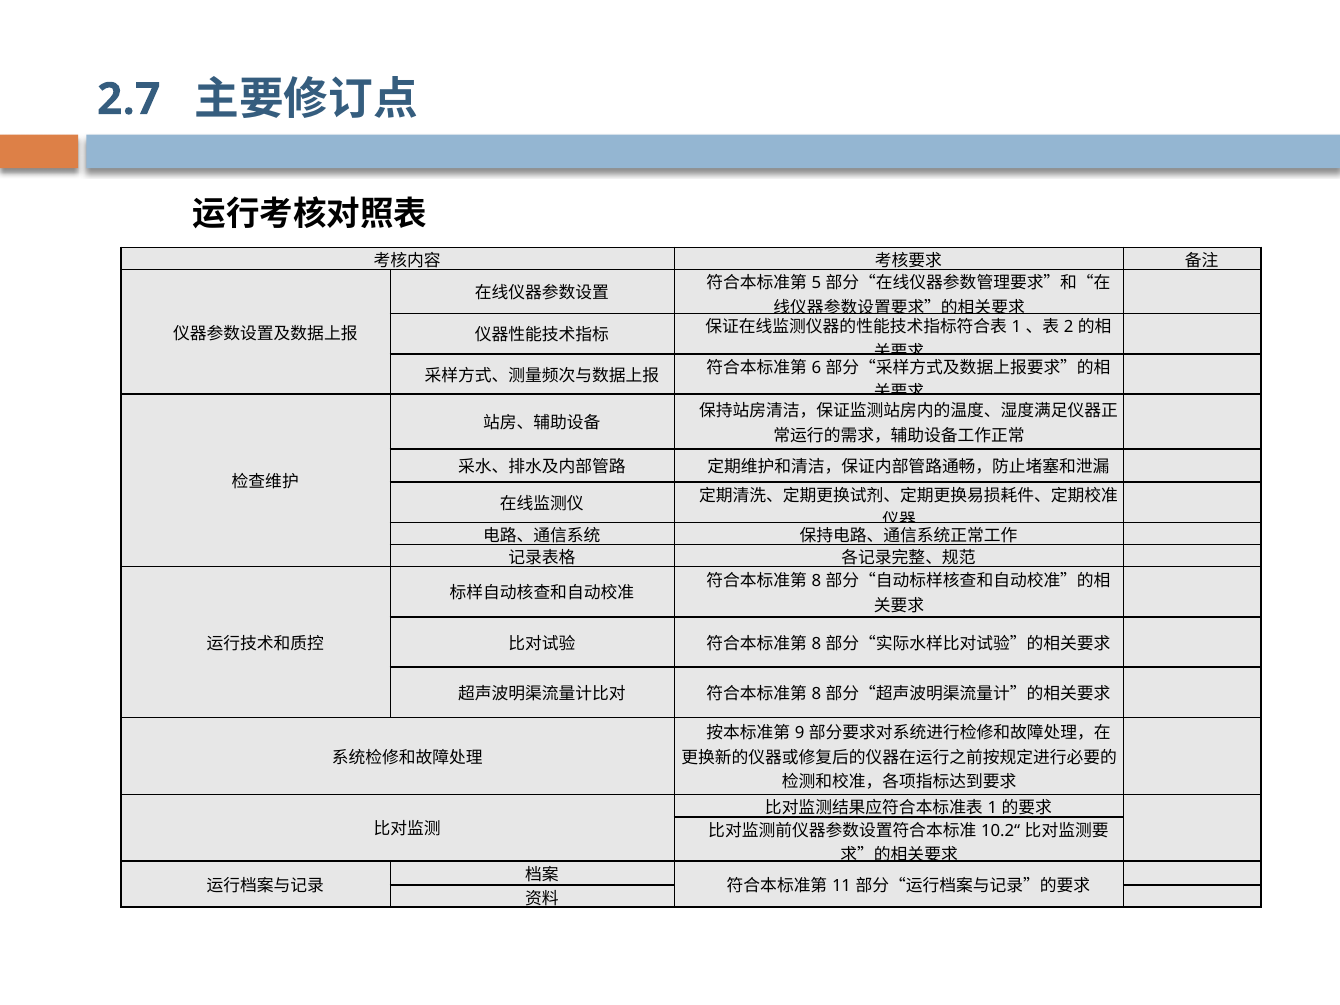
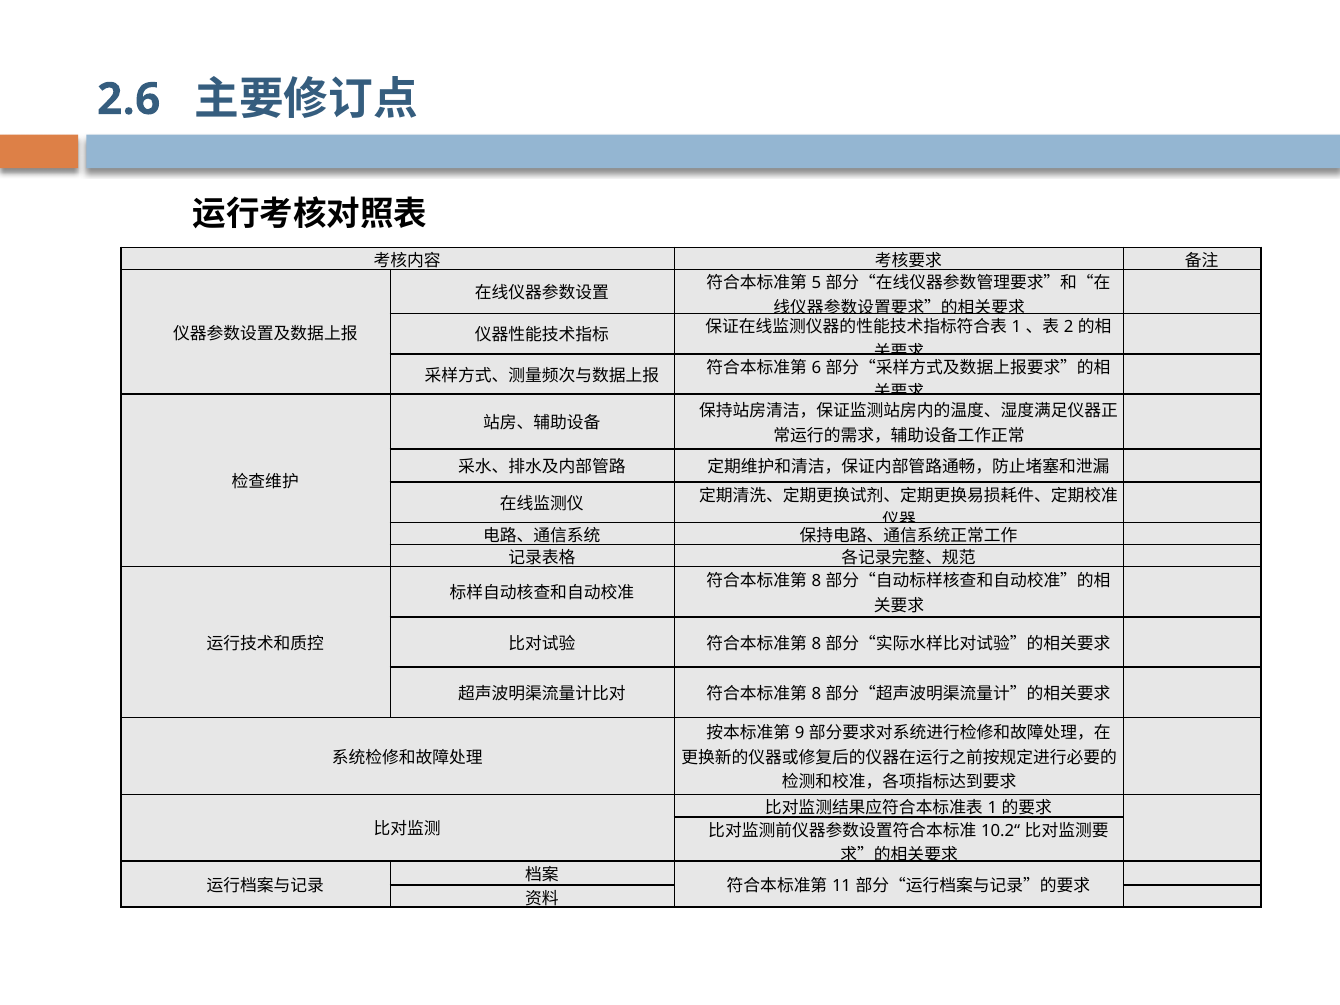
2.7: 2.7 -> 2.6 (129, 99)
